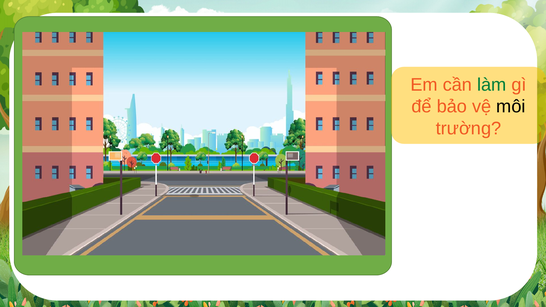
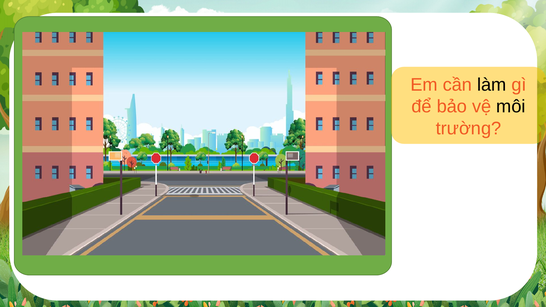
làm colour: green -> black (492, 85)
